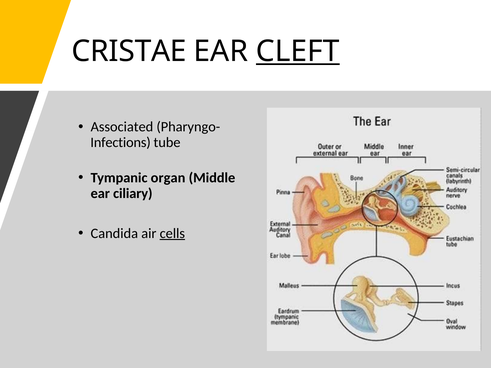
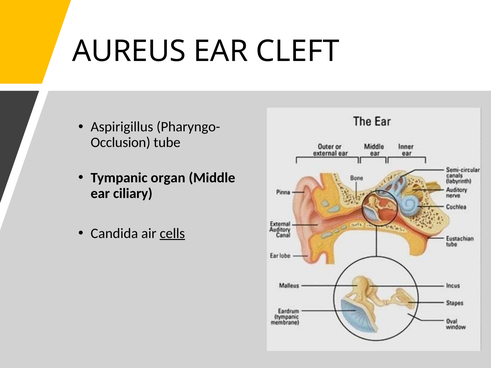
CRISTAE: CRISTAE -> AUREUS (129, 51)
CLEFT underline: present -> none (298, 51)
Associated: Associated -> Aspirigillus (122, 127)
Infections: Infections -> Occlusion (121, 142)
